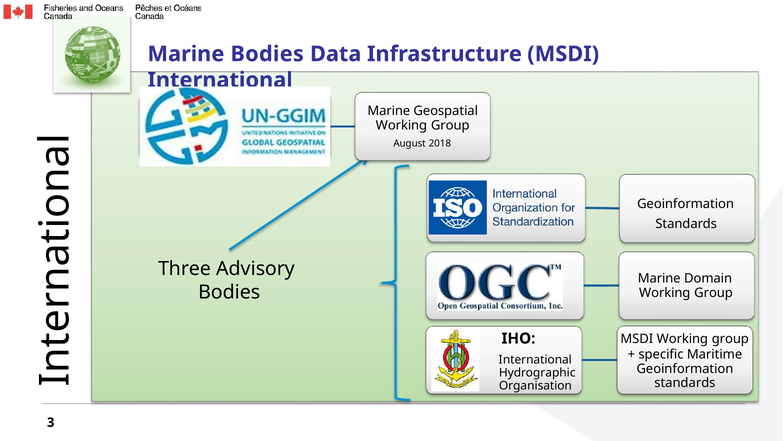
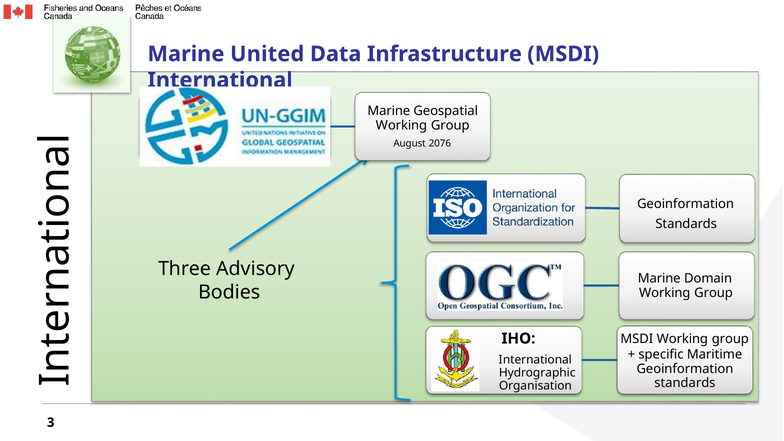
Marine Bodies: Bodies -> United (267, 54)
2018: 2018 -> 2076 (440, 143)
